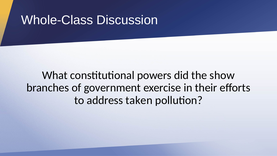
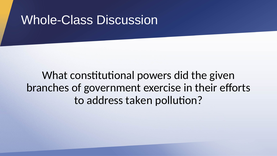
show: show -> given (222, 75)
